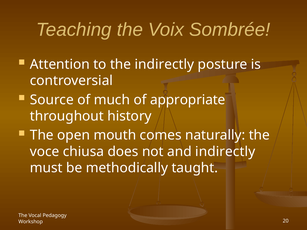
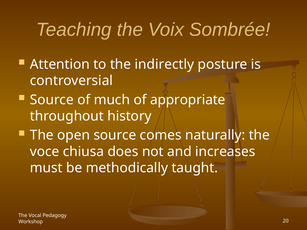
open mouth: mouth -> source (115, 135)
and indirectly: indirectly -> increases (225, 152)
